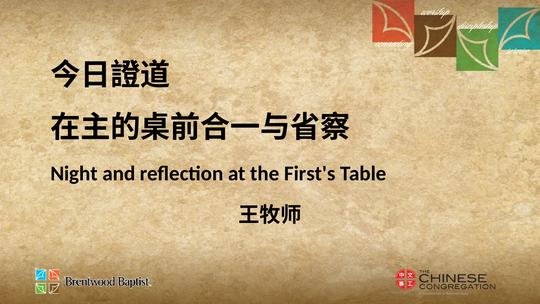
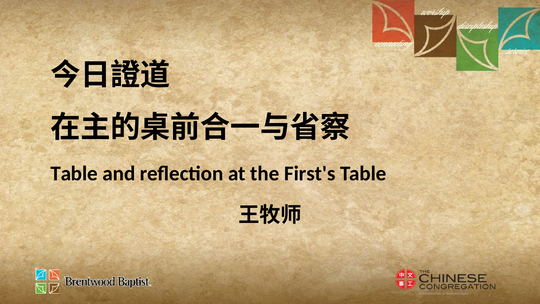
Night: Night -> Table (74, 174)
